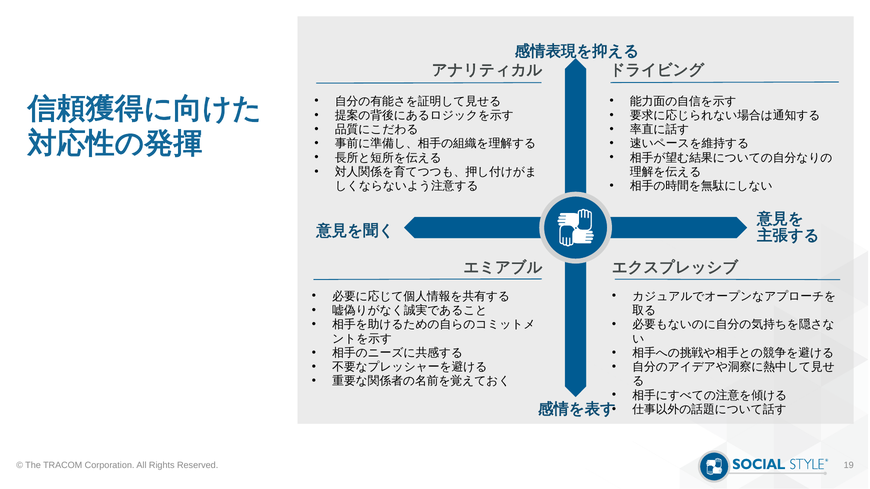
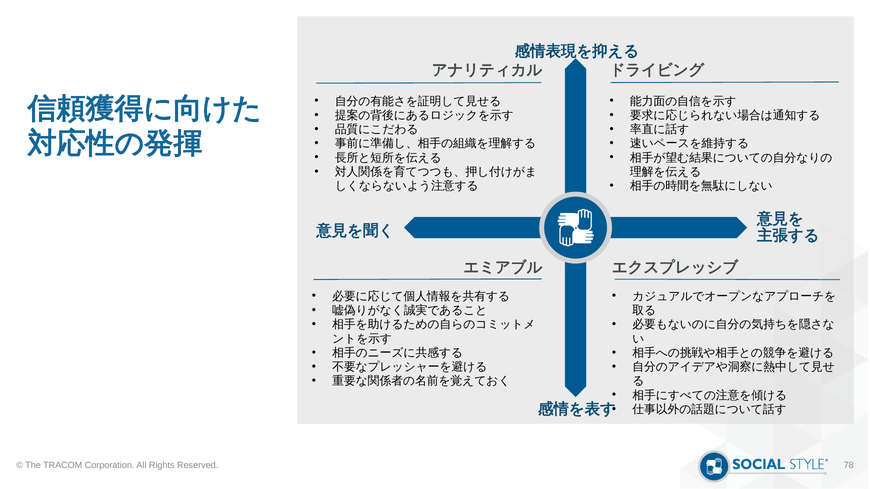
19: 19 -> 78 (849, 466)
